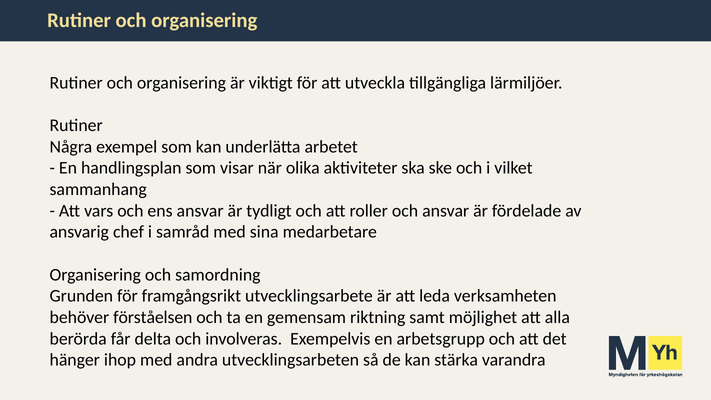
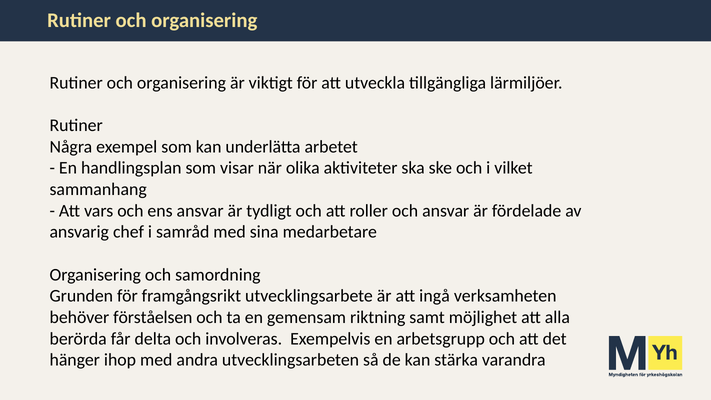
leda: leda -> ingå (435, 296)
